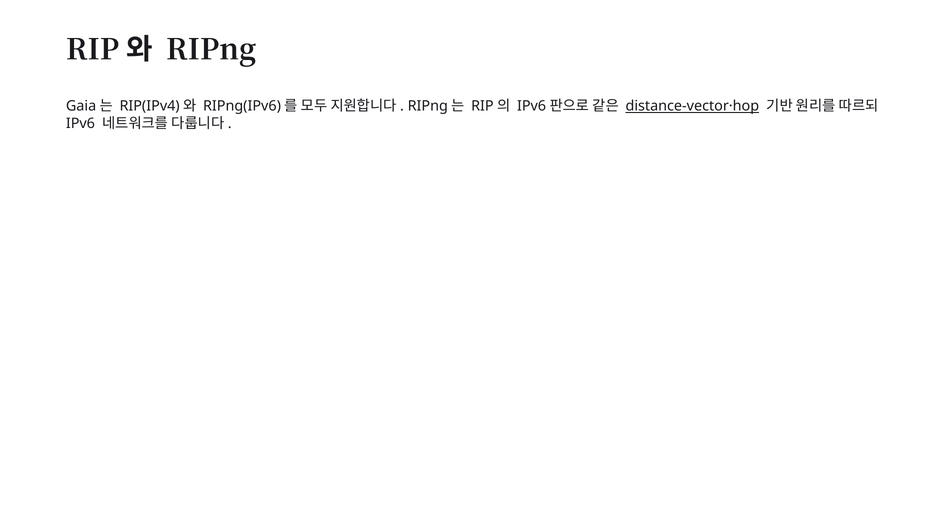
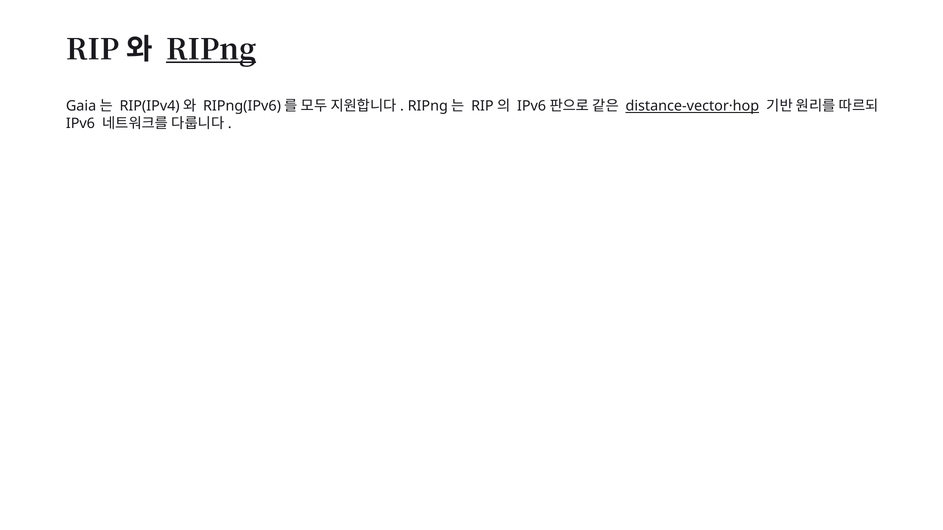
RIPng underline: none -> present (211, 50)
